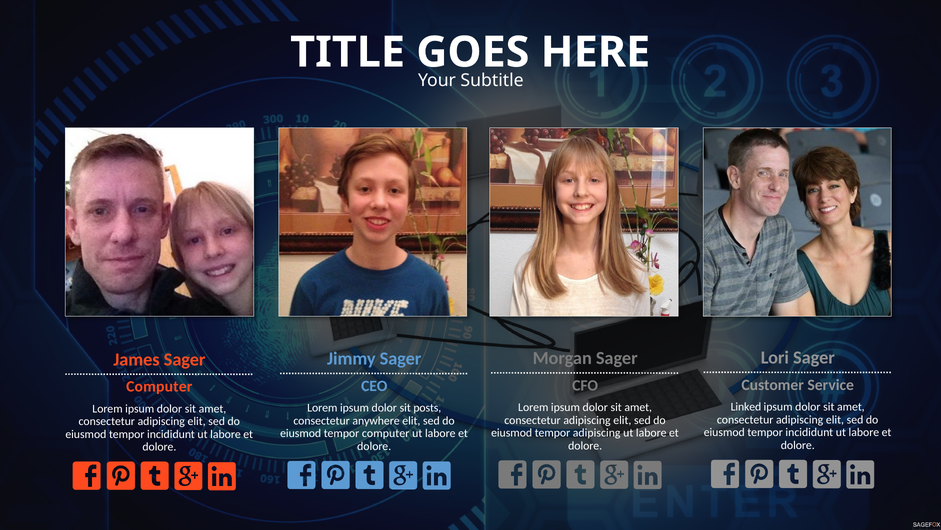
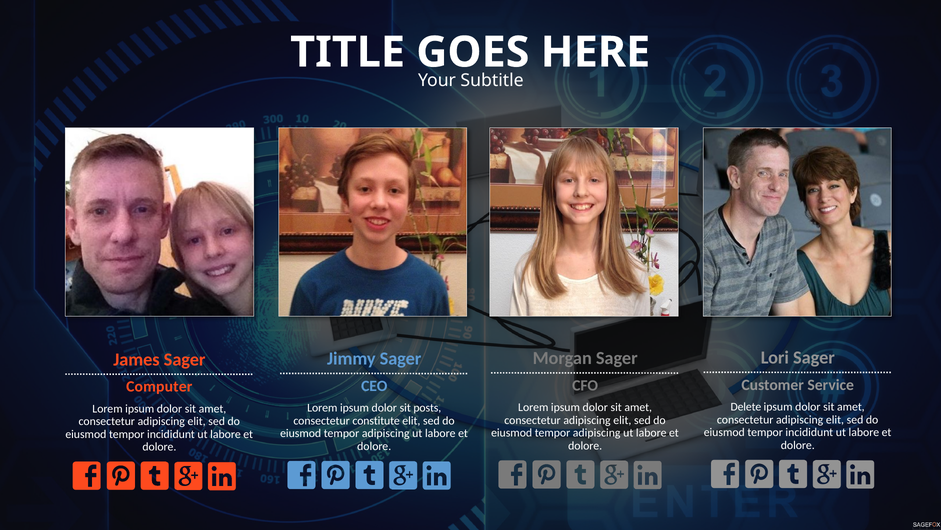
Linked: Linked -> Delete (746, 406)
anywhere: anywhere -> constitute (376, 420)
computer: computer -> adipiscing (386, 433)
